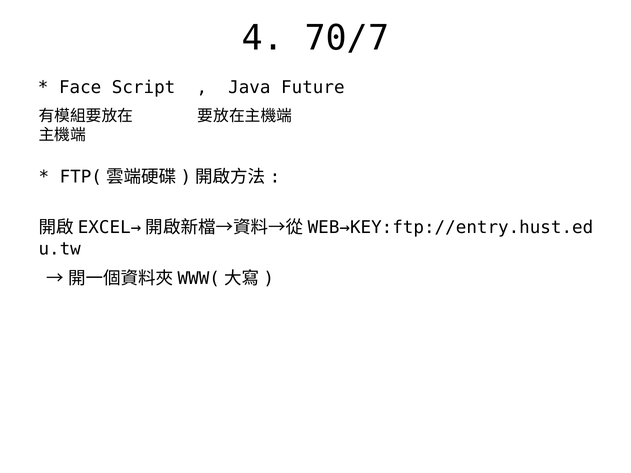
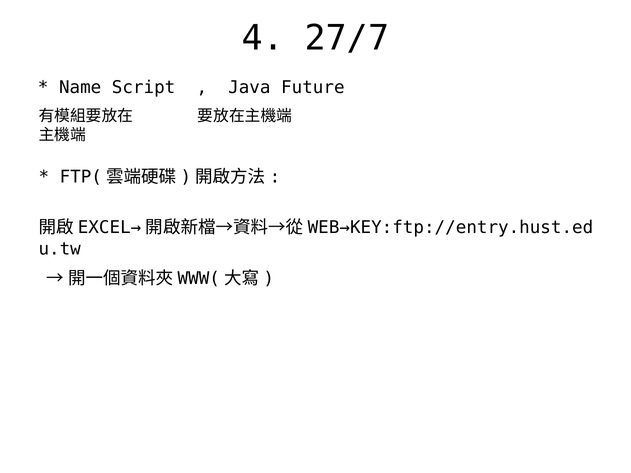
70/7: 70/7 -> 27/7 (347, 38)
Face: Face -> Name (80, 88)
